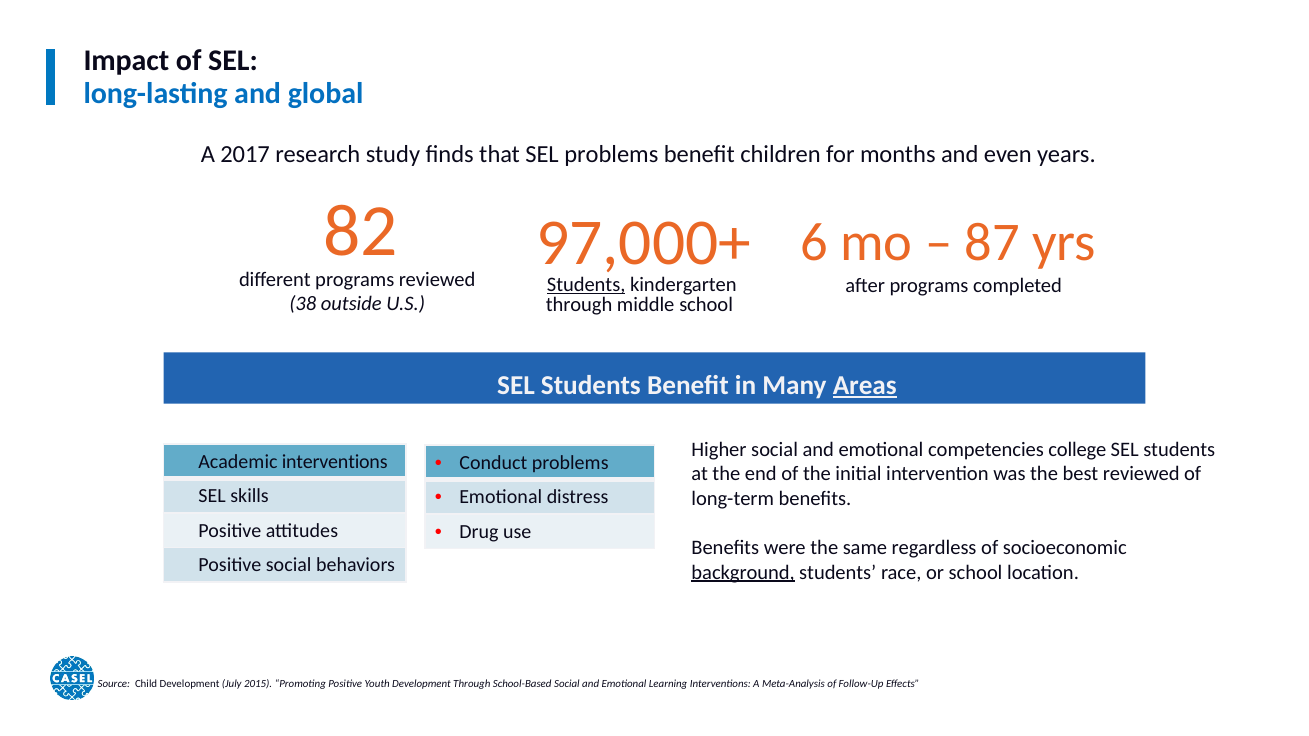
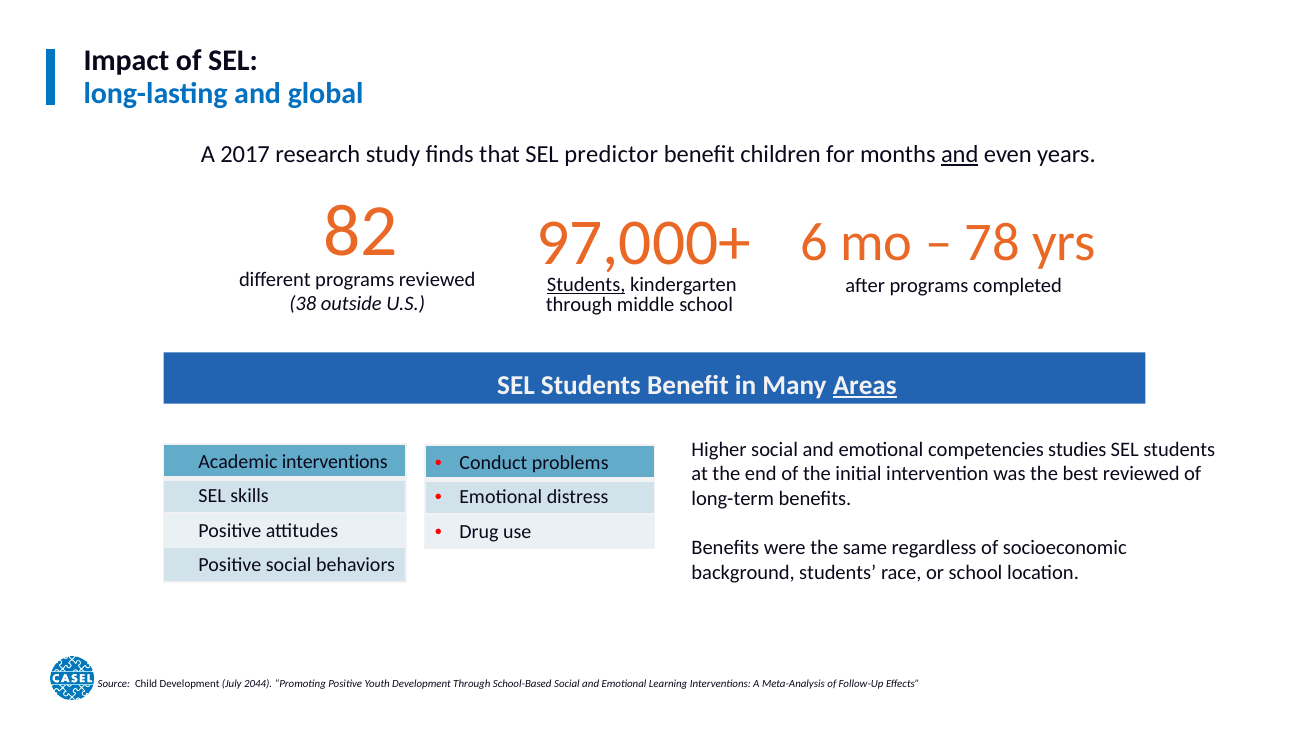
SEL problems: problems -> predictor (611, 155)
and underline: none -> present (960, 155)
87: 87 -> 78 (992, 243)
college: college -> studies (1077, 450)
background underline: present -> none (743, 573)
2015: 2015 -> 2044 (258, 684)
